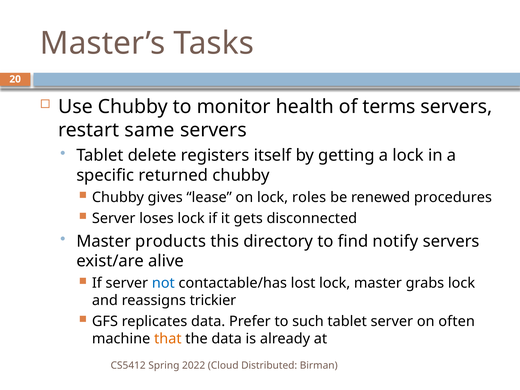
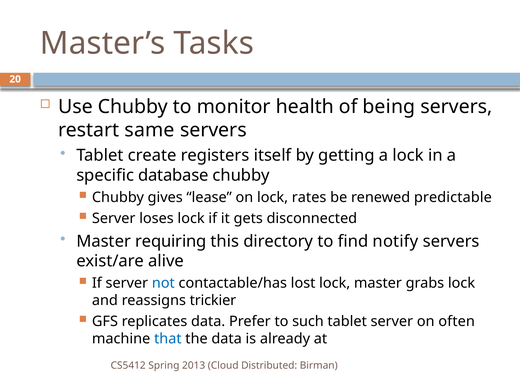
terms: terms -> being (389, 107)
delete: delete -> create (152, 155)
returned: returned -> database (173, 175)
roles: roles -> rates (309, 197)
procedures: procedures -> predictable (453, 197)
products: products -> requiring (171, 241)
that colour: orange -> blue (168, 339)
2022: 2022 -> 2013 (194, 366)
